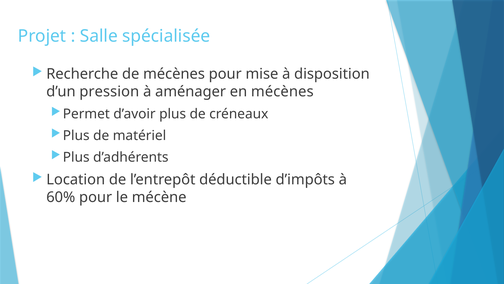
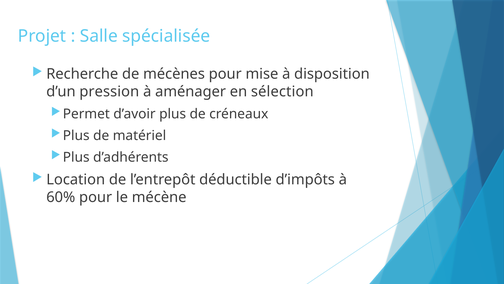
en mécènes: mécènes -> sélection (282, 92)
